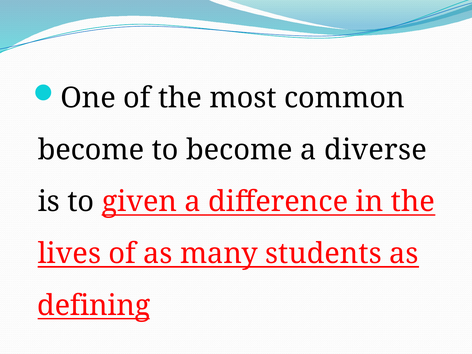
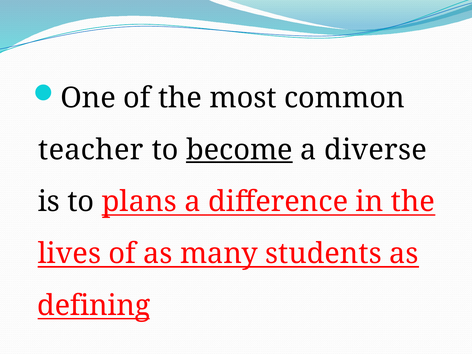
become: become -> teacher (91, 150)
become underline: none -> present (239, 150)
given: given -> plans (139, 202)
